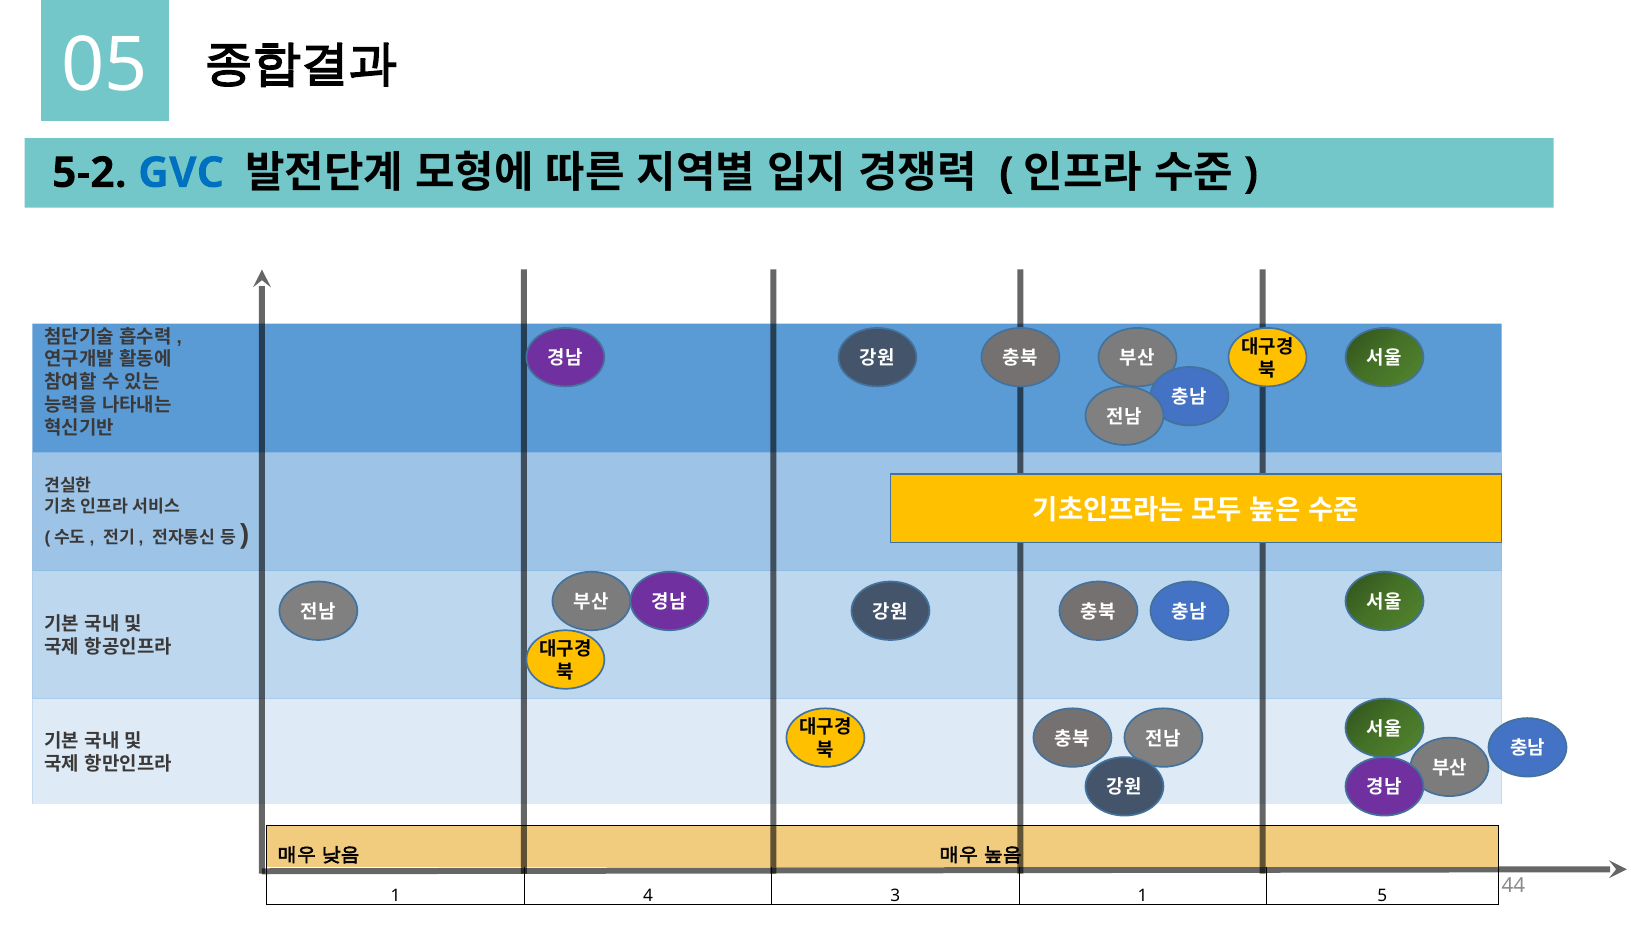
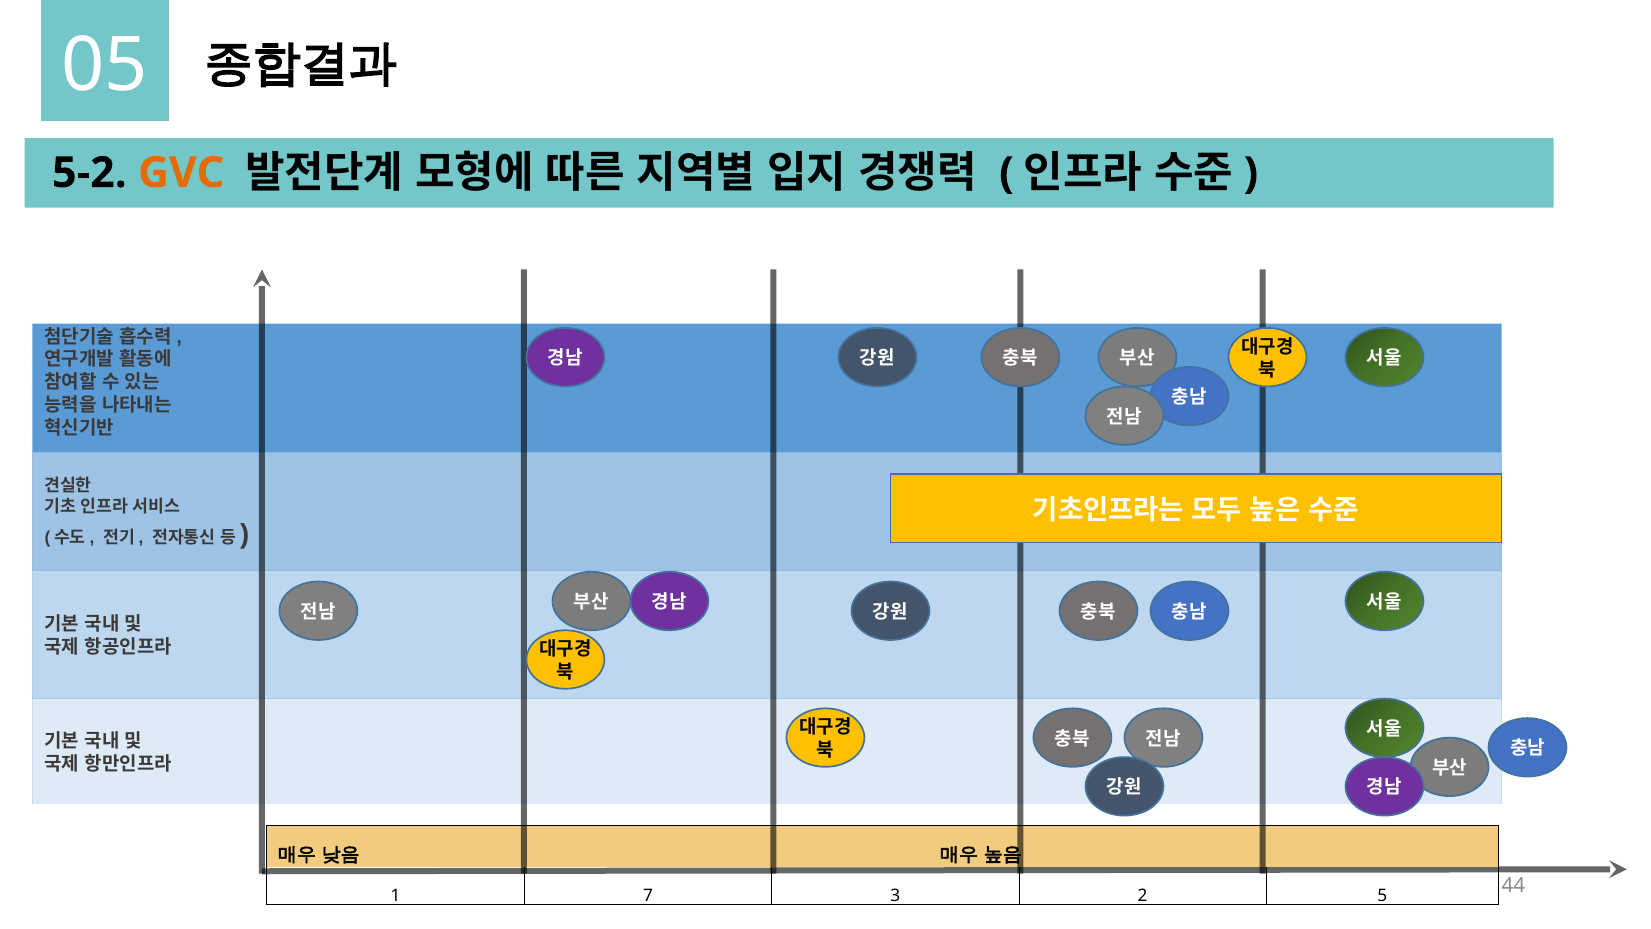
GVC colour: blue -> orange (181, 173)
4: 4 -> 7 (648, 895)
3 1: 1 -> 2 (1143, 895)
